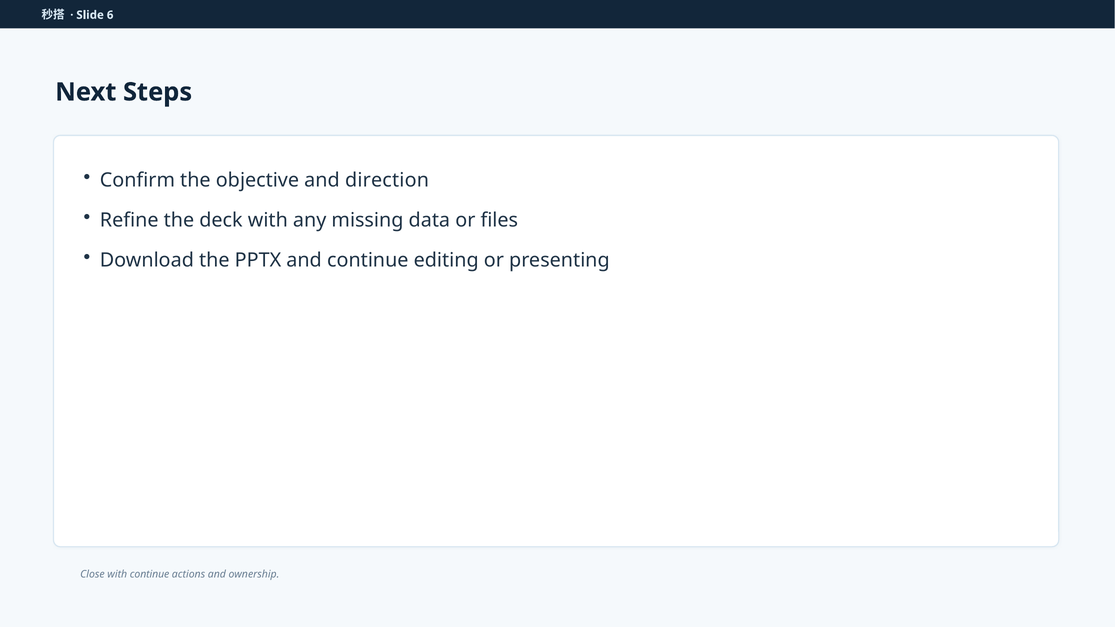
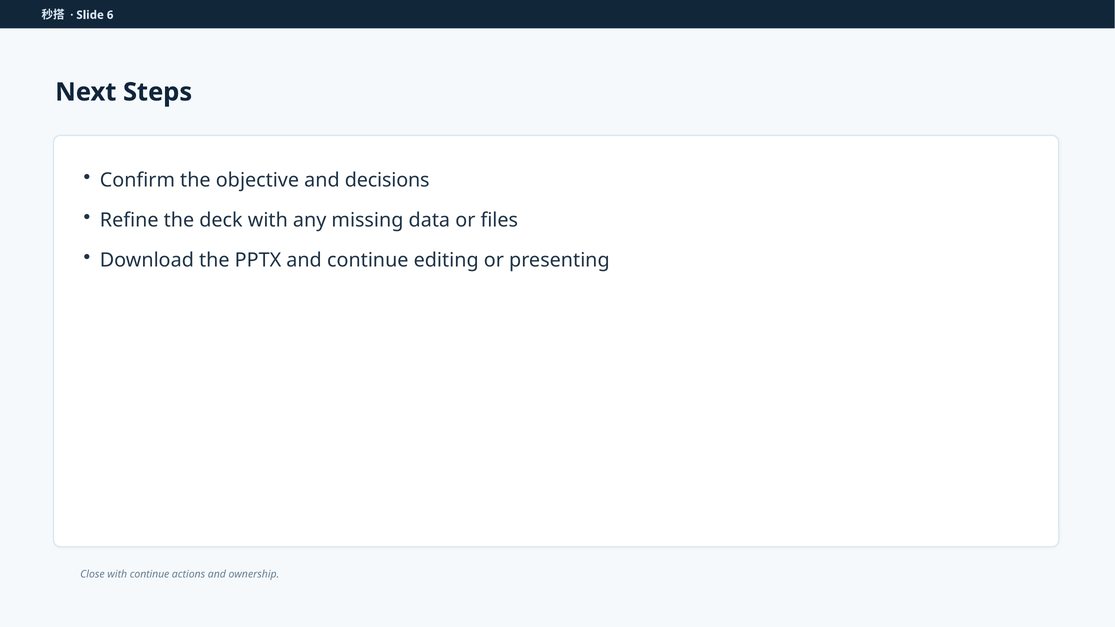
direction: direction -> decisions (387, 180)
